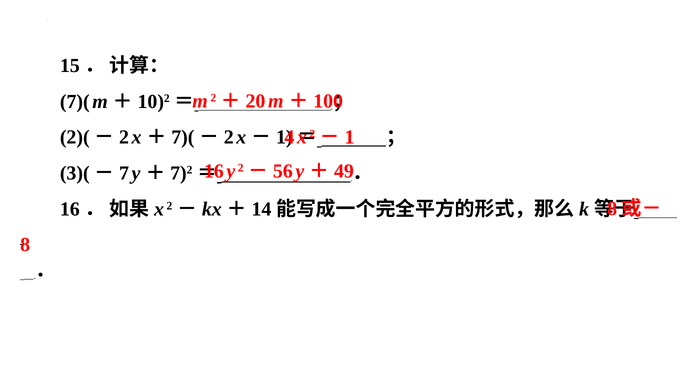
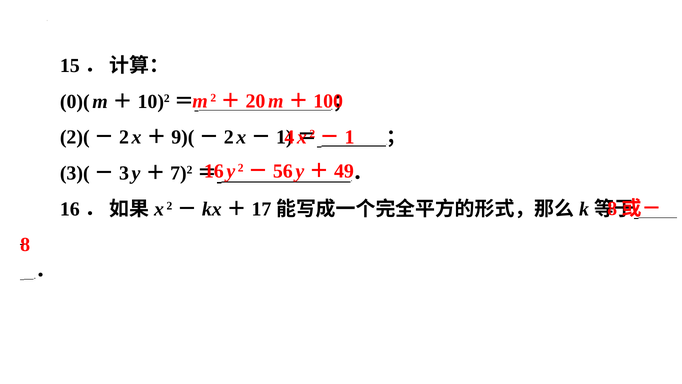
7)(: 7)( -> 0)( (75, 101)
7)(: 7)( -> 9)( (183, 137)
7: 7 -> 3 (124, 173)
14: 14 -> 17 (261, 209)
